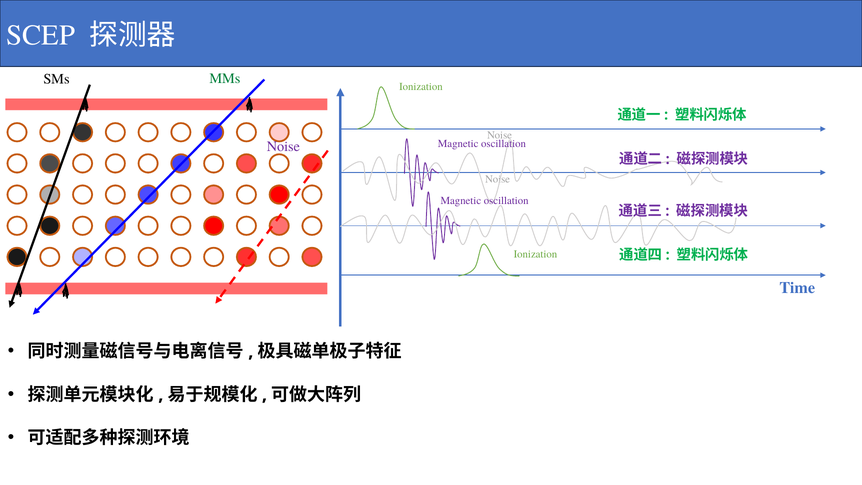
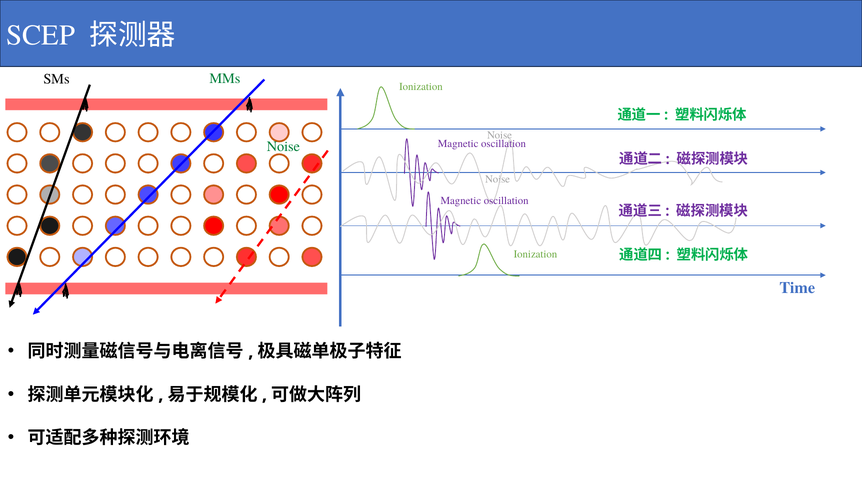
Noise colour: purple -> green (283, 147)
